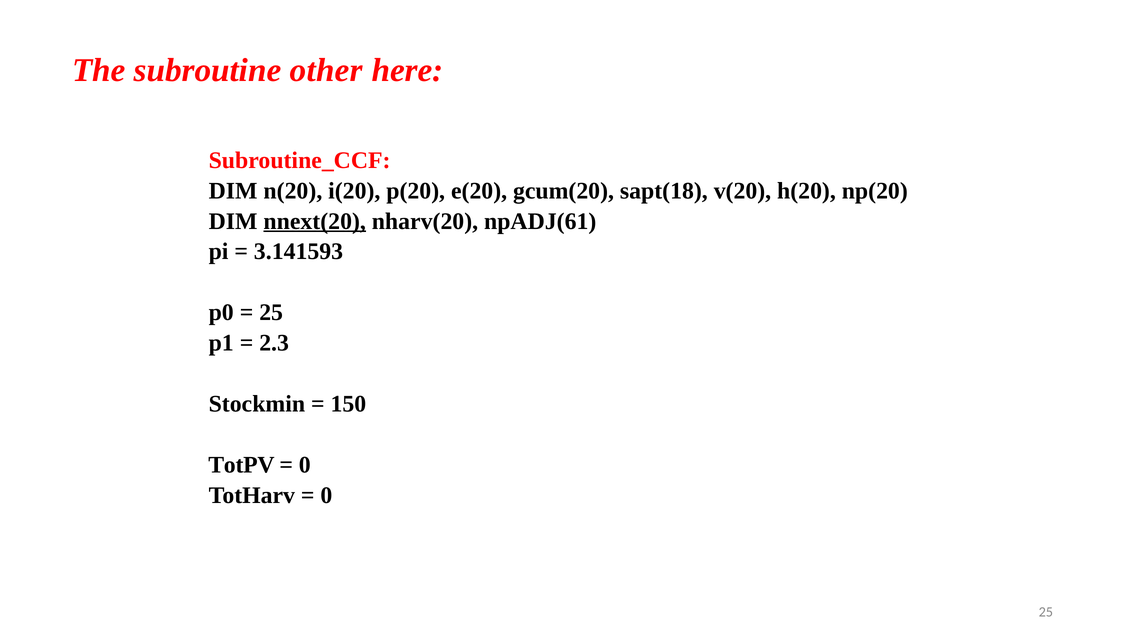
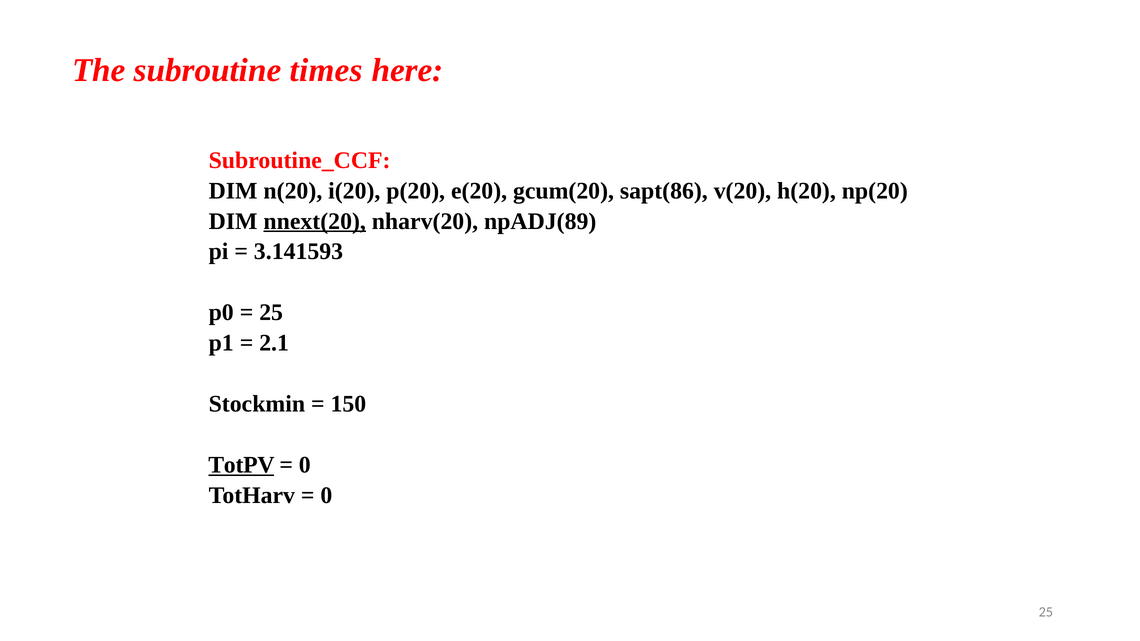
other: other -> times (326, 70)
sapt(18: sapt(18 -> sapt(86 (664, 191)
npADJ(61: npADJ(61 -> npADJ(89 (540, 221)
2.3: 2.3 -> 2.1 (274, 343)
TotPV underline: none -> present (241, 465)
